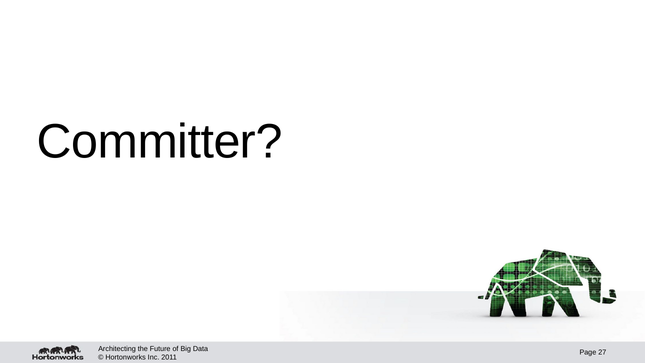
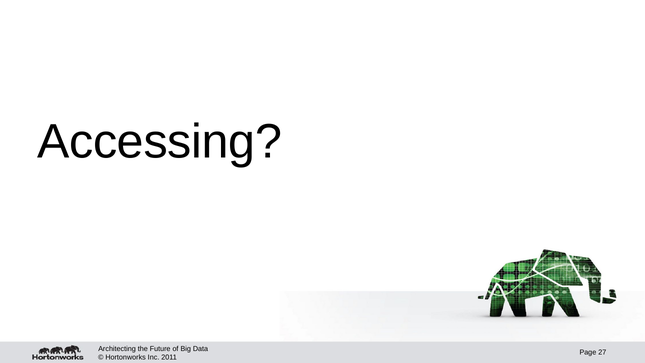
Committer: Committer -> Accessing (160, 142)
